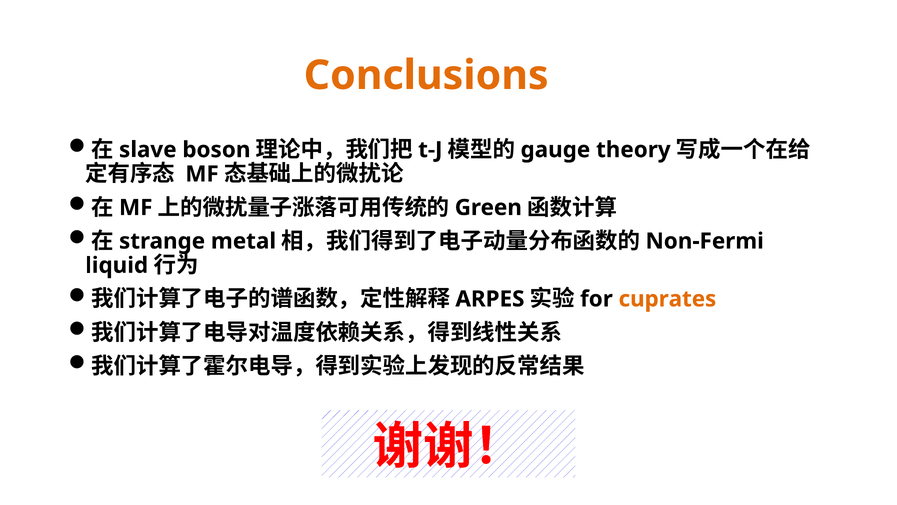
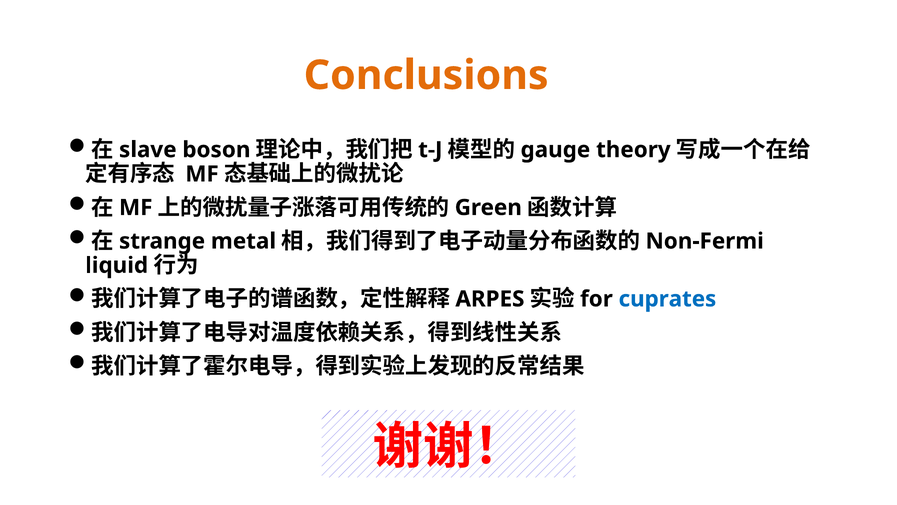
cuprates colour: orange -> blue (667, 299)
